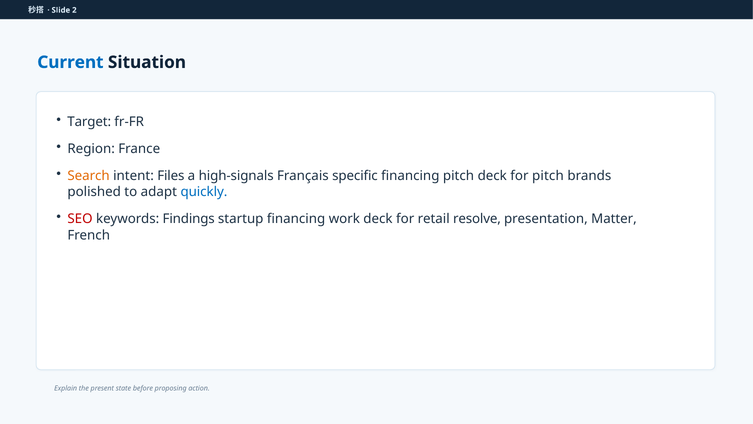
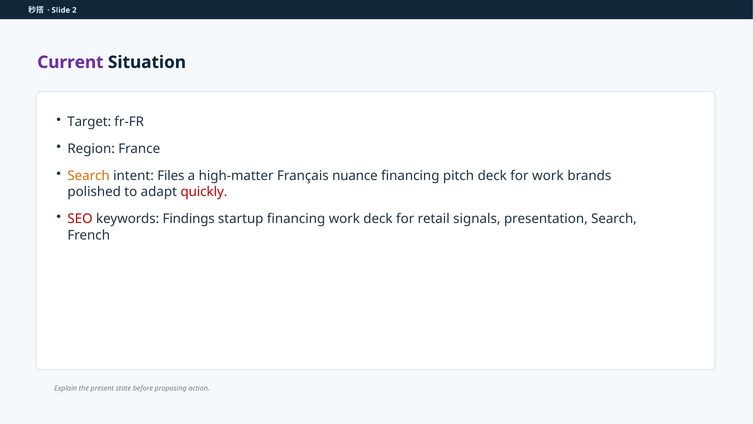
Current colour: blue -> purple (70, 62)
high-signals: high-signals -> high-matter (236, 176)
specific: specific -> nuance (355, 176)
for pitch: pitch -> work (548, 176)
quickly colour: blue -> red (204, 192)
resolve: resolve -> signals (477, 219)
presentation Matter: Matter -> Search (614, 219)
